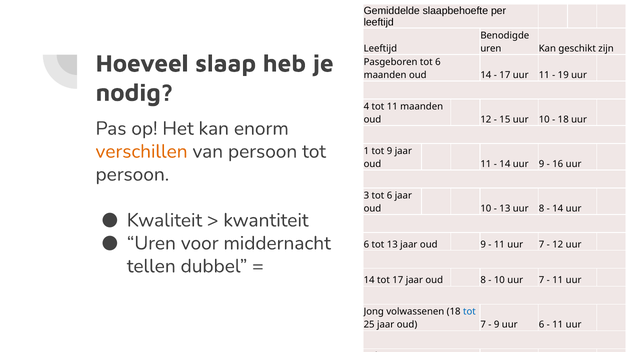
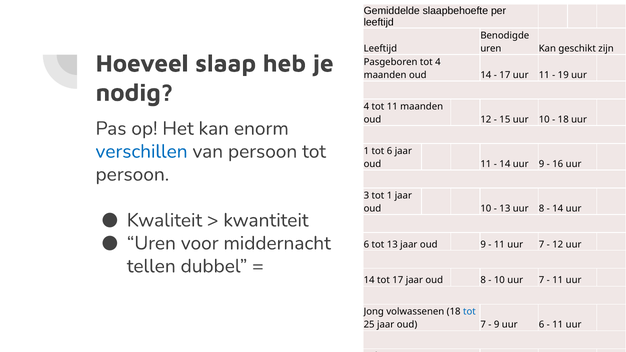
Pasgeboren tot 6: 6 -> 4 (438, 62)
verschillen colour: orange -> blue (142, 151)
tot 9: 9 -> 6 (390, 151)
3 tot 6: 6 -> 1 (390, 196)
